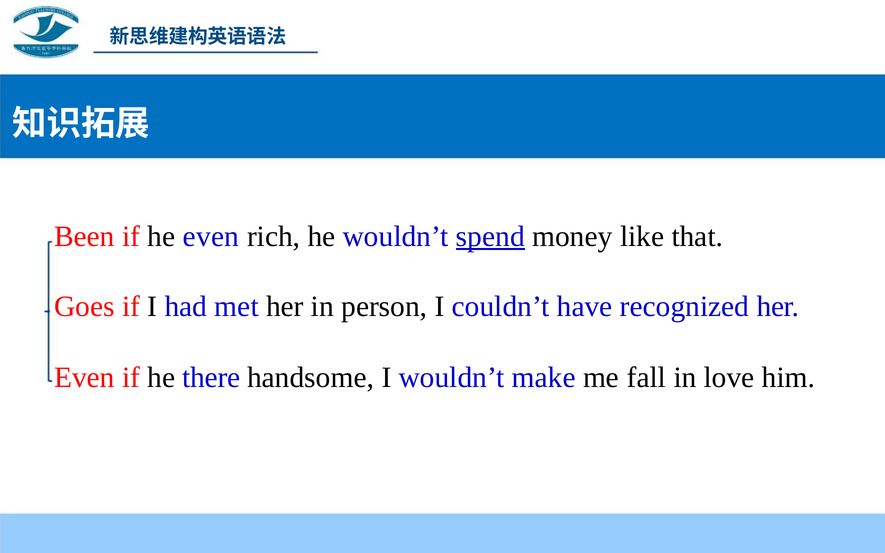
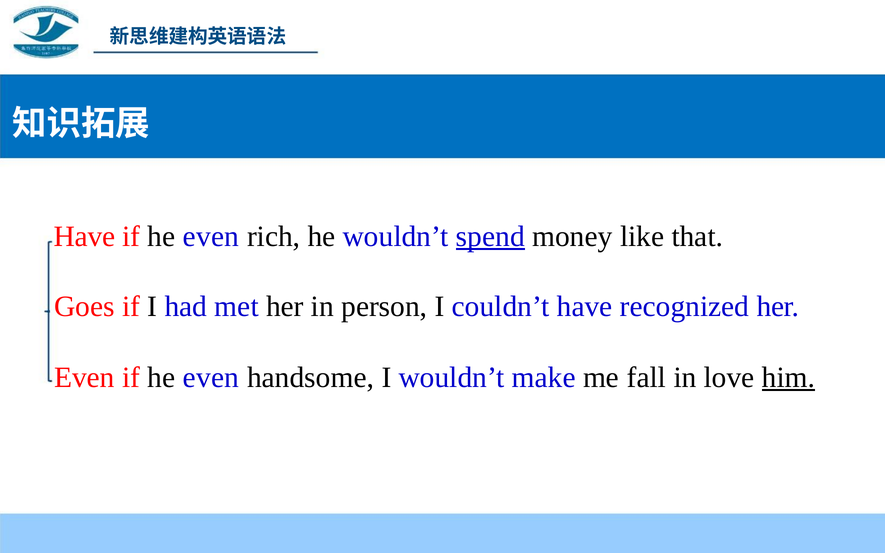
Been: Been -> Have (85, 236)
Even if he there: there -> even (211, 377)
him underline: none -> present (788, 377)
